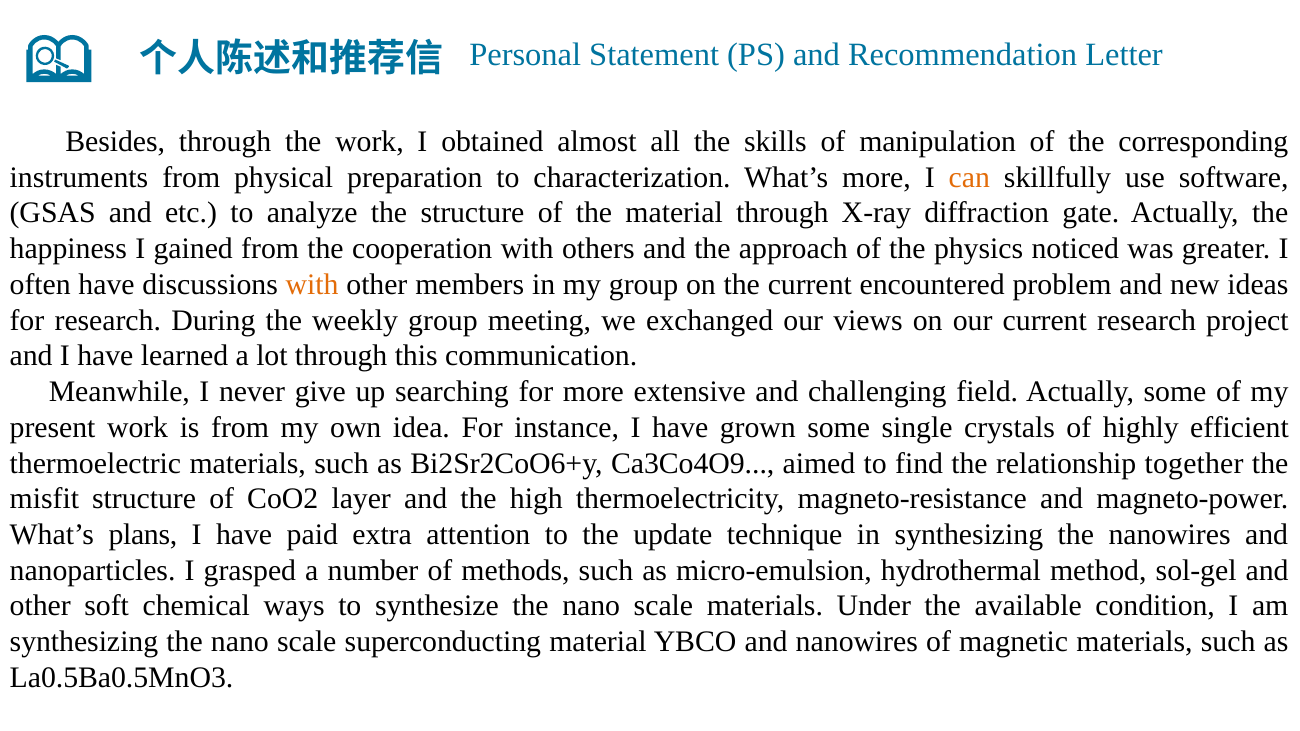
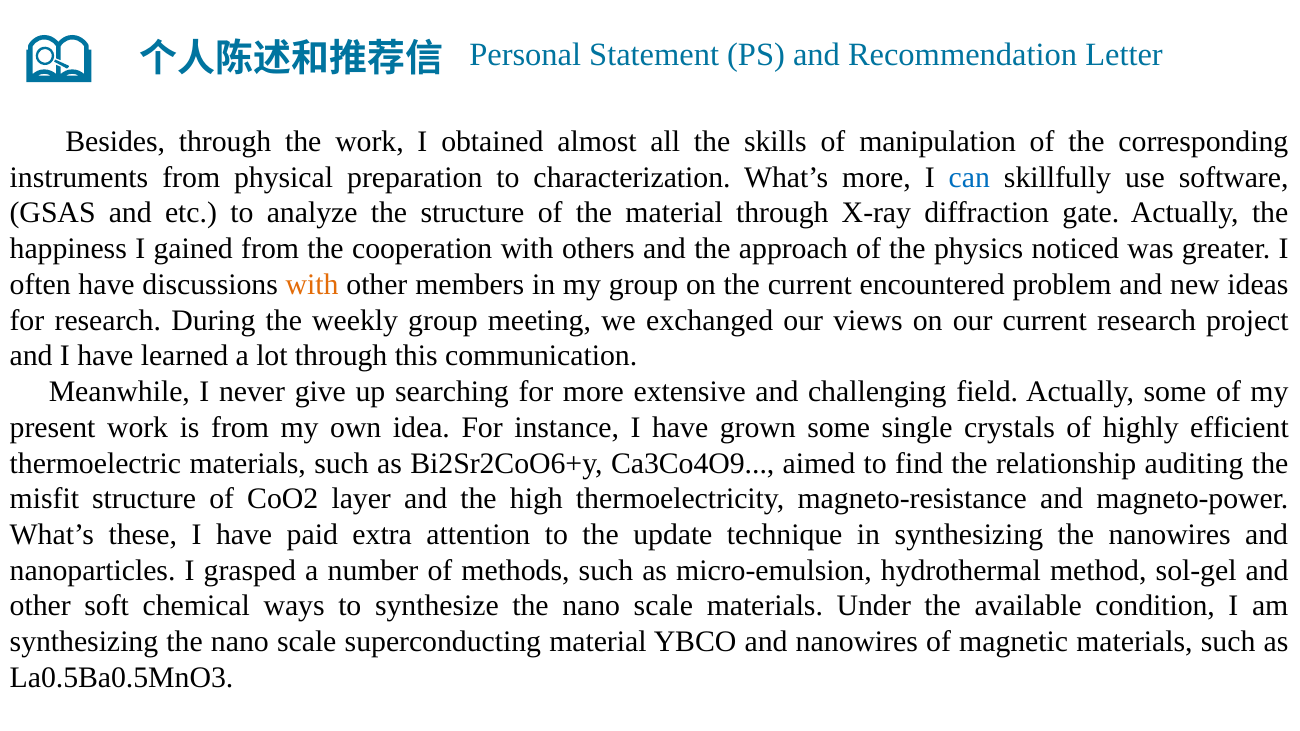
can colour: orange -> blue (969, 177)
together: together -> auditing (1194, 463)
plans: plans -> these (143, 535)
